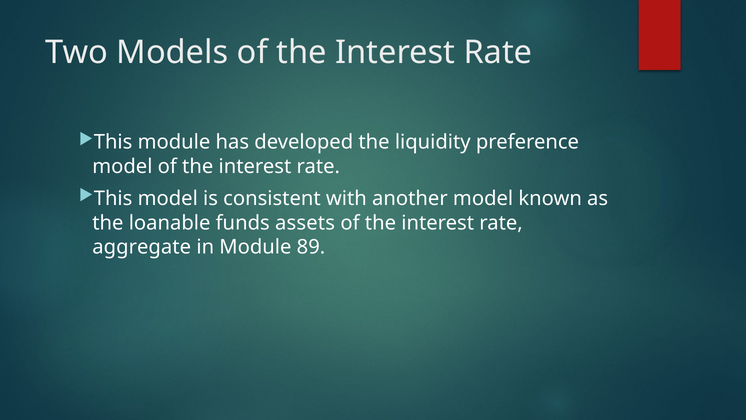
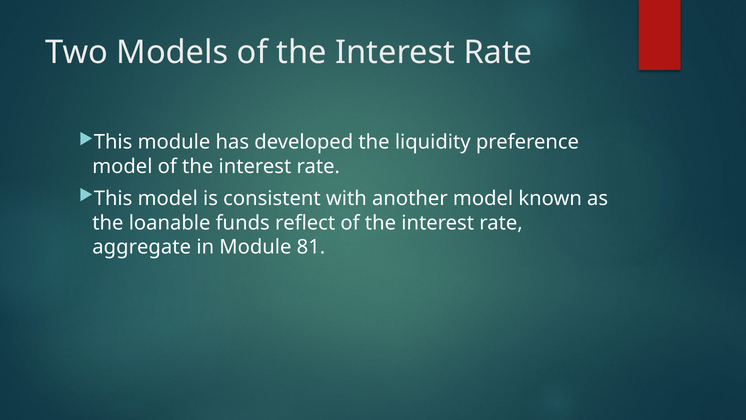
assets: assets -> reflect (305, 223)
89: 89 -> 81 (311, 247)
